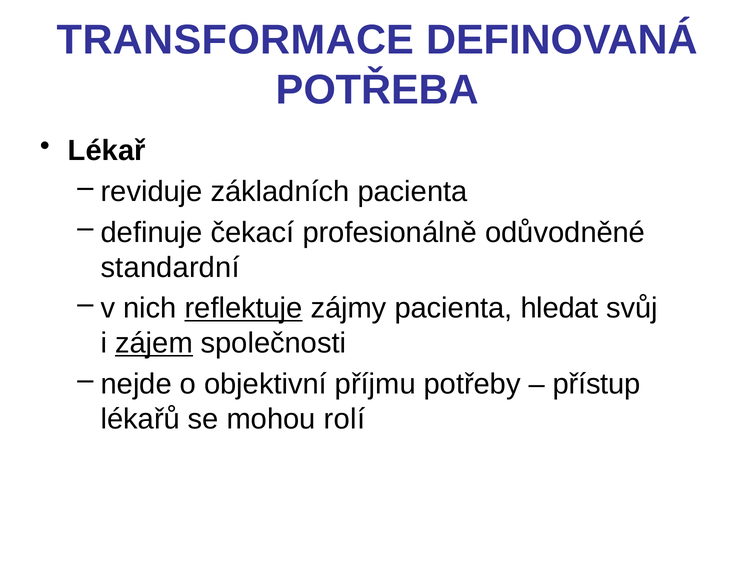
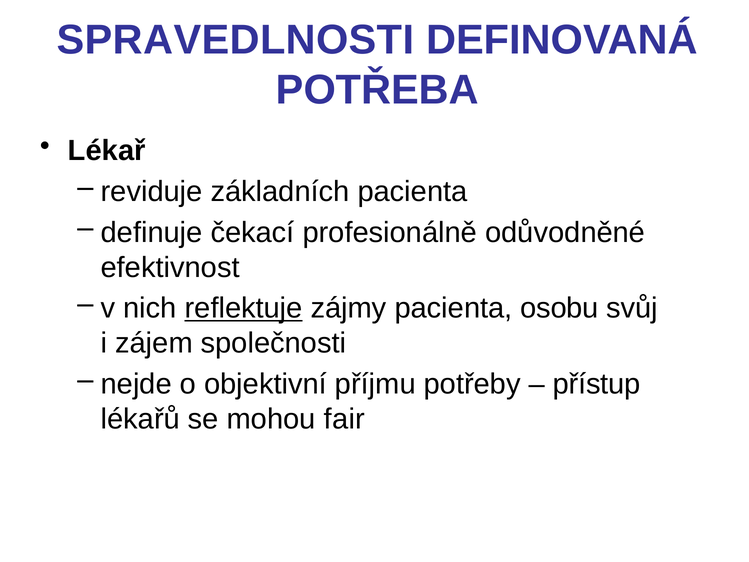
TRANSFORMACE: TRANSFORMACE -> SPRAVEDLNOSTI (236, 40)
standardní: standardní -> efektivnost (170, 267)
hledat: hledat -> osobu (559, 308)
zájem underline: present -> none (154, 343)
rolí: rolí -> fair (344, 419)
